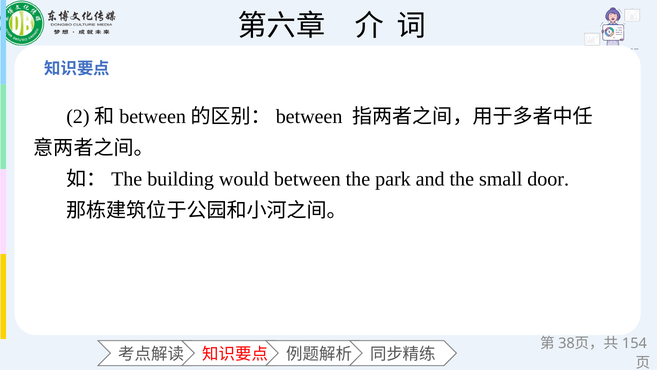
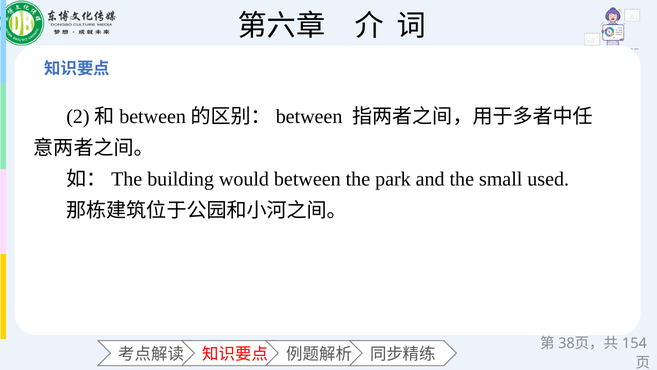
door: door -> used (548, 179)
